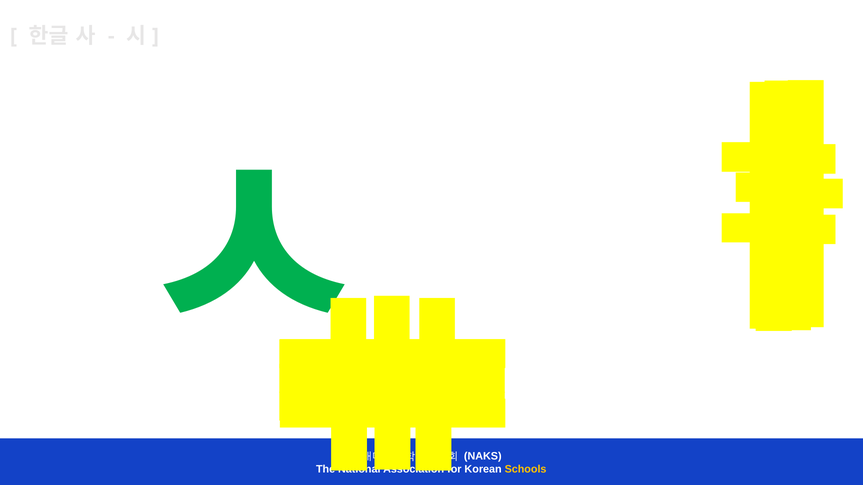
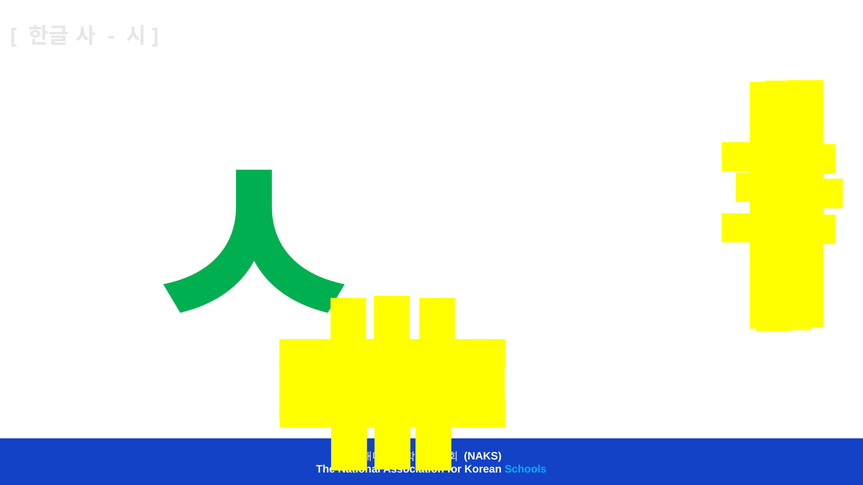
Schools colour: yellow -> light blue (526, 470)
